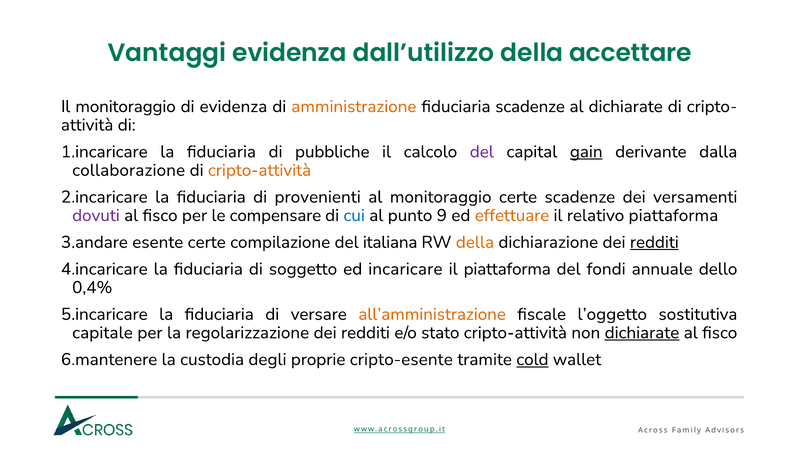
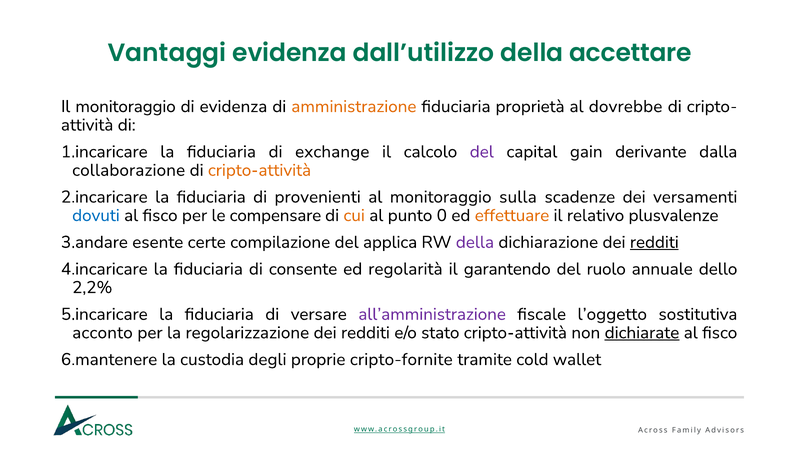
fiduciaria scadenze: scadenze -> proprietà (530, 106)
al dichiarate: dichiarate -> dovrebbe (626, 106)
pubbliche: pubbliche -> exchange (332, 152)
gain underline: present -> none (586, 152)
monitoraggio certe: certe -> sulla (518, 197)
dovuti colour: purple -> blue (96, 215)
cui colour: blue -> orange (354, 215)
9: 9 -> 0 (442, 215)
relativo piattaforma: piattaforma -> plusvalenze (674, 215)
italiana: italiana -> applica (390, 242)
della colour: orange -> purple (475, 242)
soggetto: soggetto -> consente (303, 269)
incaricare: incaricare -> regolarità (405, 269)
il piattaforma: piattaforma -> garantendo (507, 269)
fondi: fondi -> ruolo (606, 269)
0,4%: 0,4% -> 2,2% (92, 287)
all’amministrazione colour: orange -> purple (432, 314)
capitale: capitale -> acconto (102, 332)
cripto-esente: cripto-esente -> cripto-fornite (401, 359)
cold underline: present -> none (532, 359)
